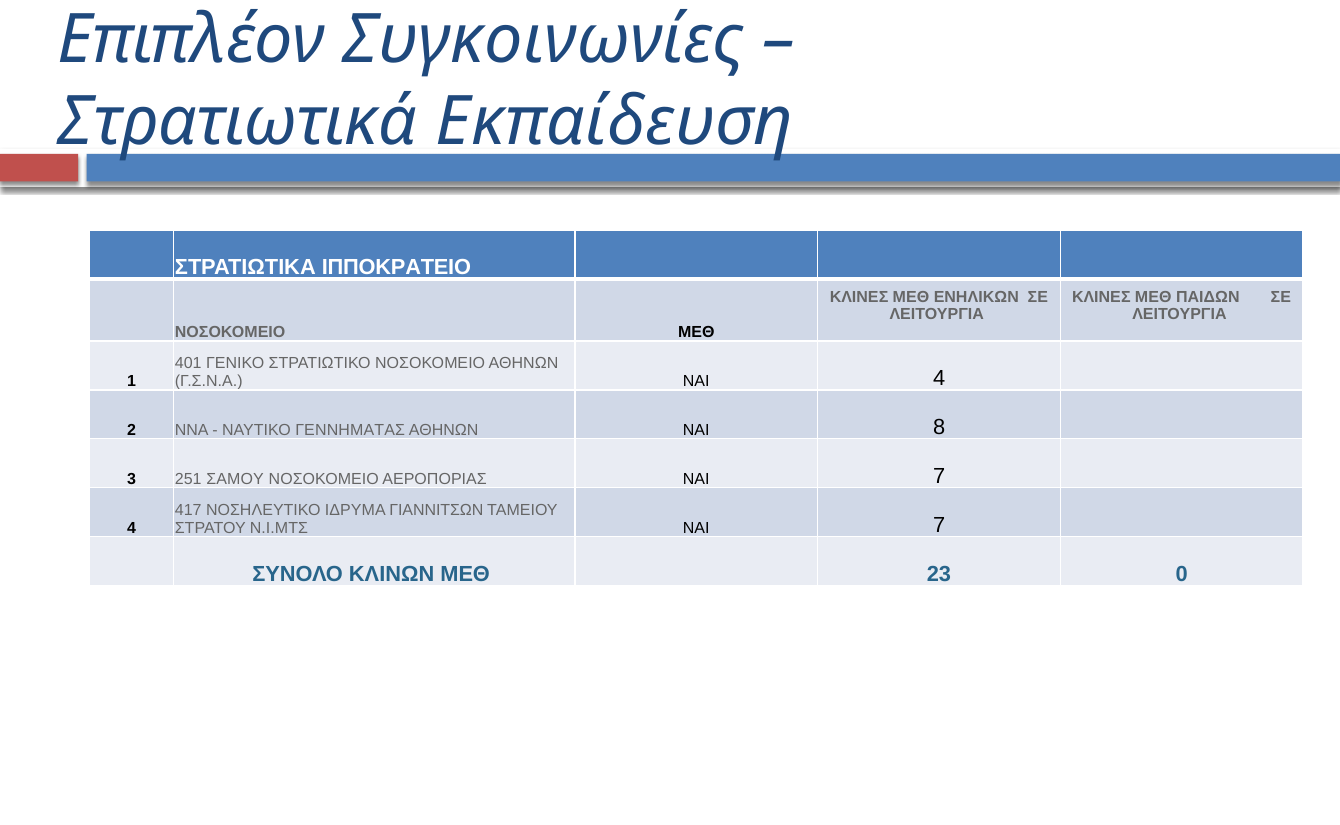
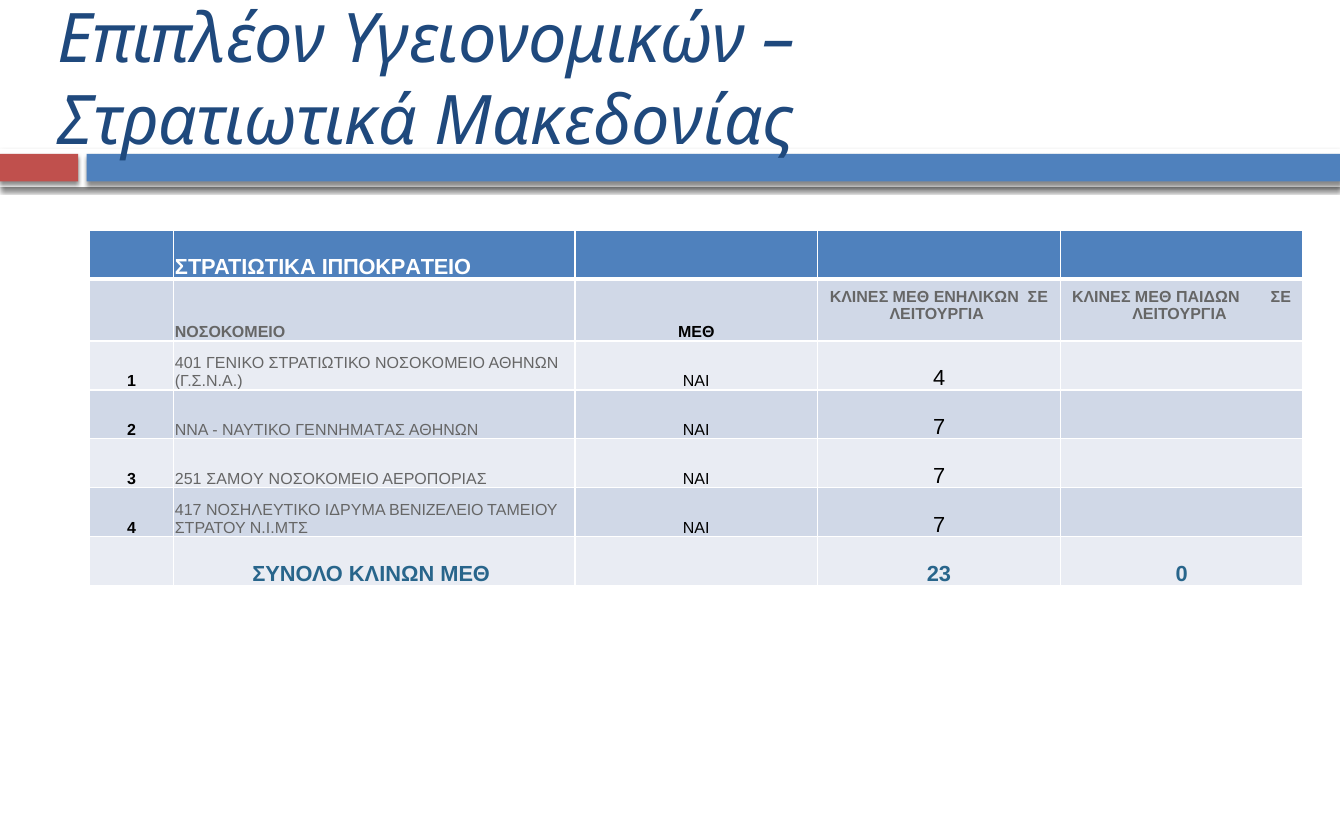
Συγκοινωνίες: Συγκοινωνίες -> Υγειονομικών (544, 40)
Εκπαίδευση: Εκπαίδευση -> Μακεδονίας (615, 122)
ΑΘΗΝΩΝ ΝΑΙ 8: 8 -> 7 (939, 427)
ΓΙΑΝΝΙΤΣΩΝ: ΓΙΑΝΝΙΤΣΩΝ -> ΒΕΝΙΖΕΛΕΙΟ (436, 510)
